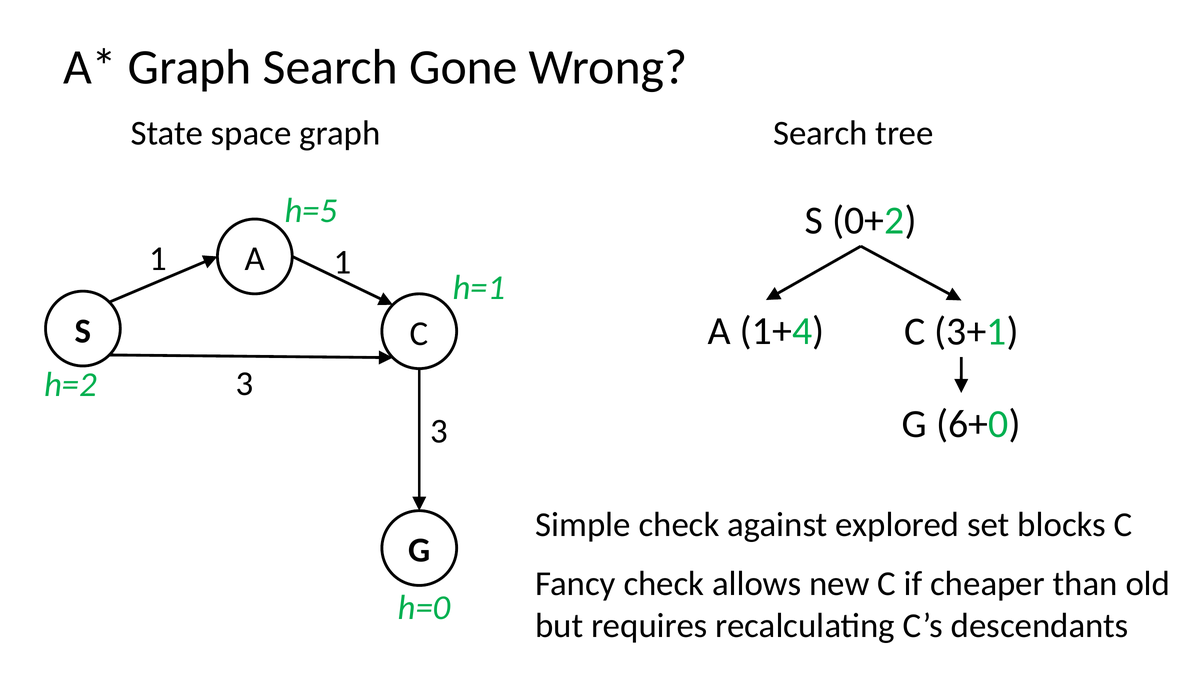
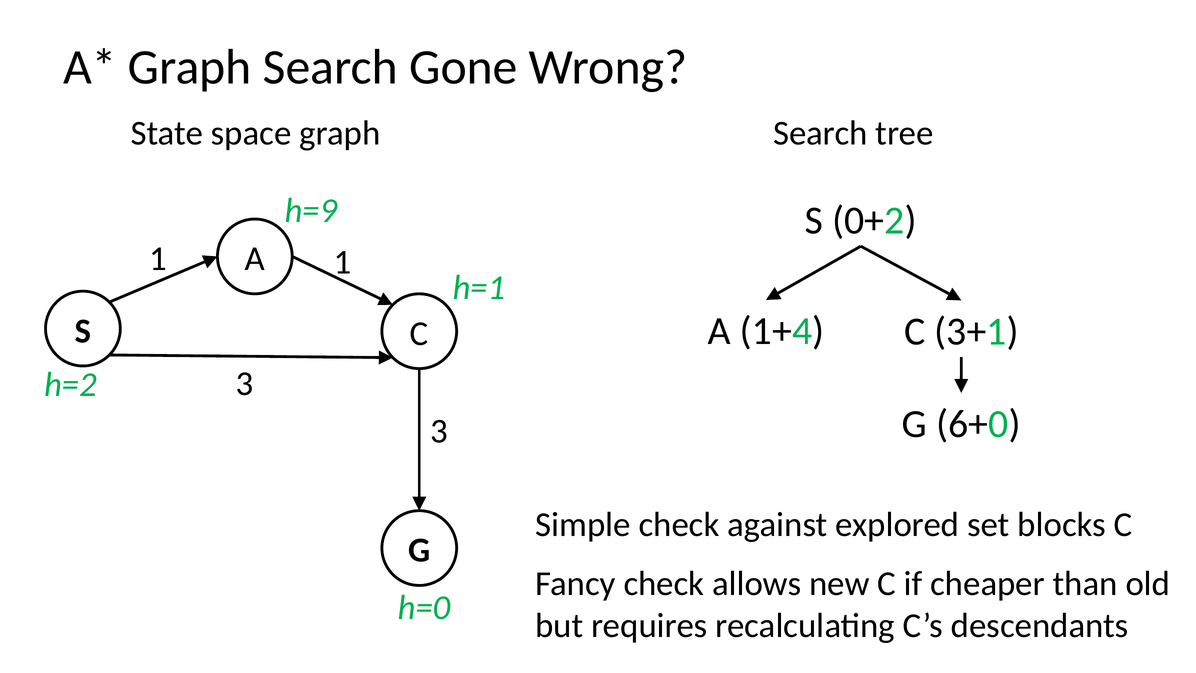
h=5: h=5 -> h=9 (311, 211)
